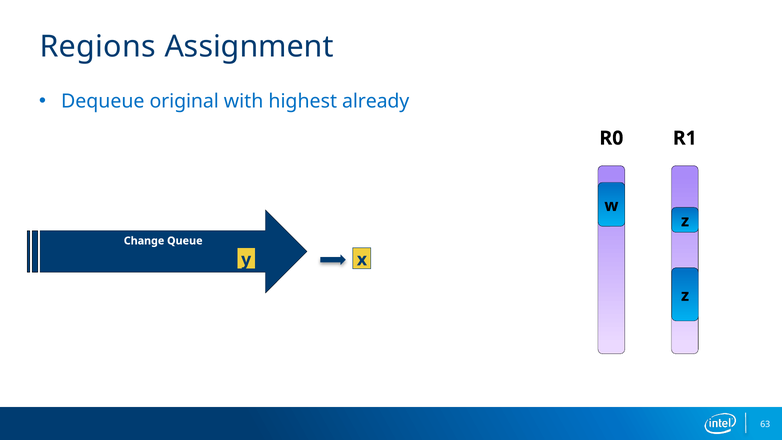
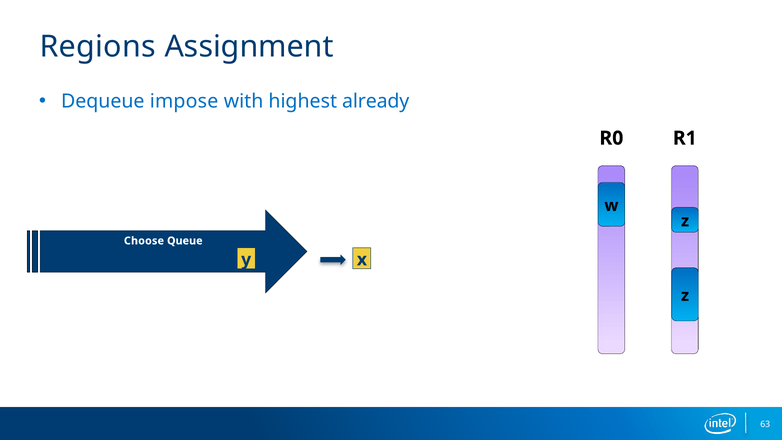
original: original -> impose (184, 101)
Change: Change -> Choose (144, 241)
